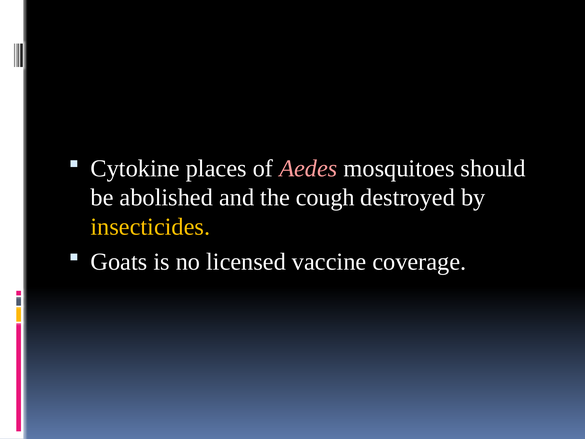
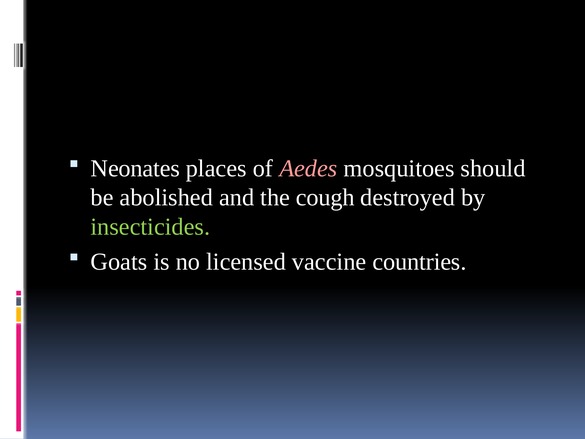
Cytokine: Cytokine -> Neonates (135, 168)
insecticides colour: yellow -> light green (150, 227)
coverage: coverage -> countries (419, 262)
